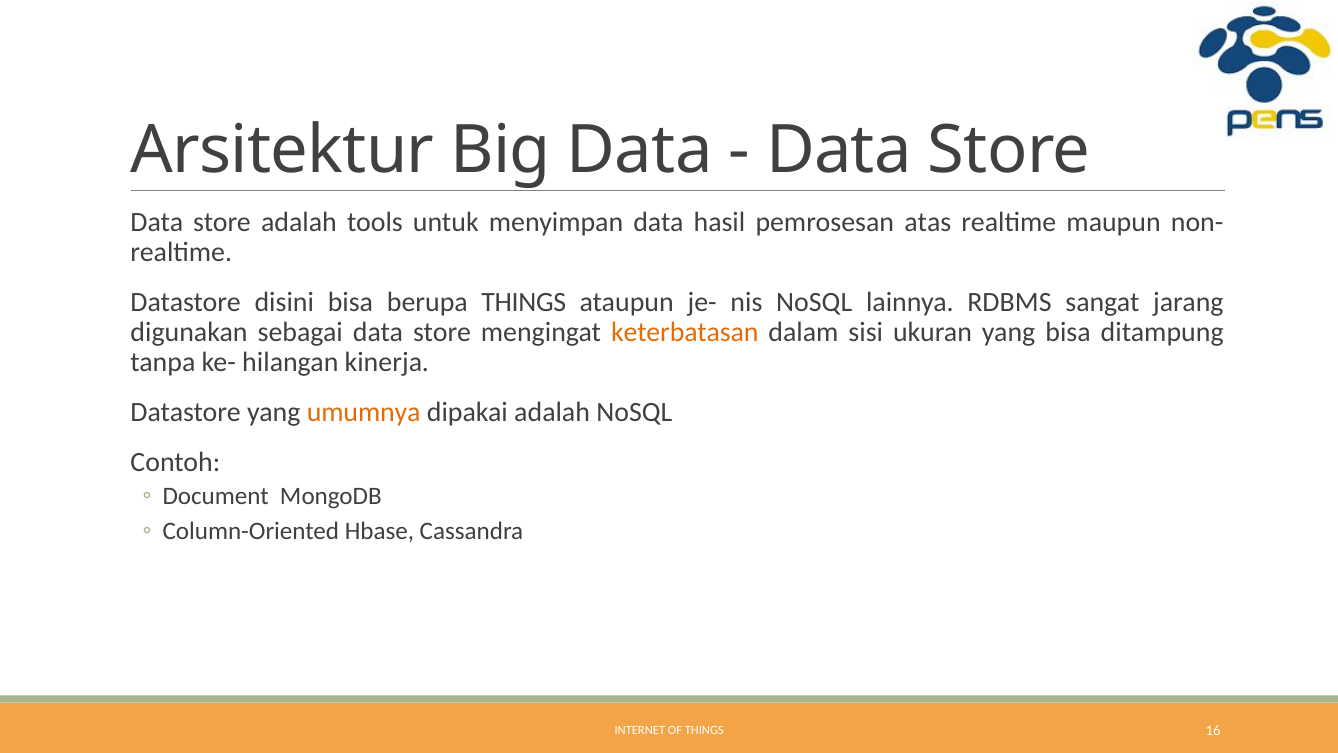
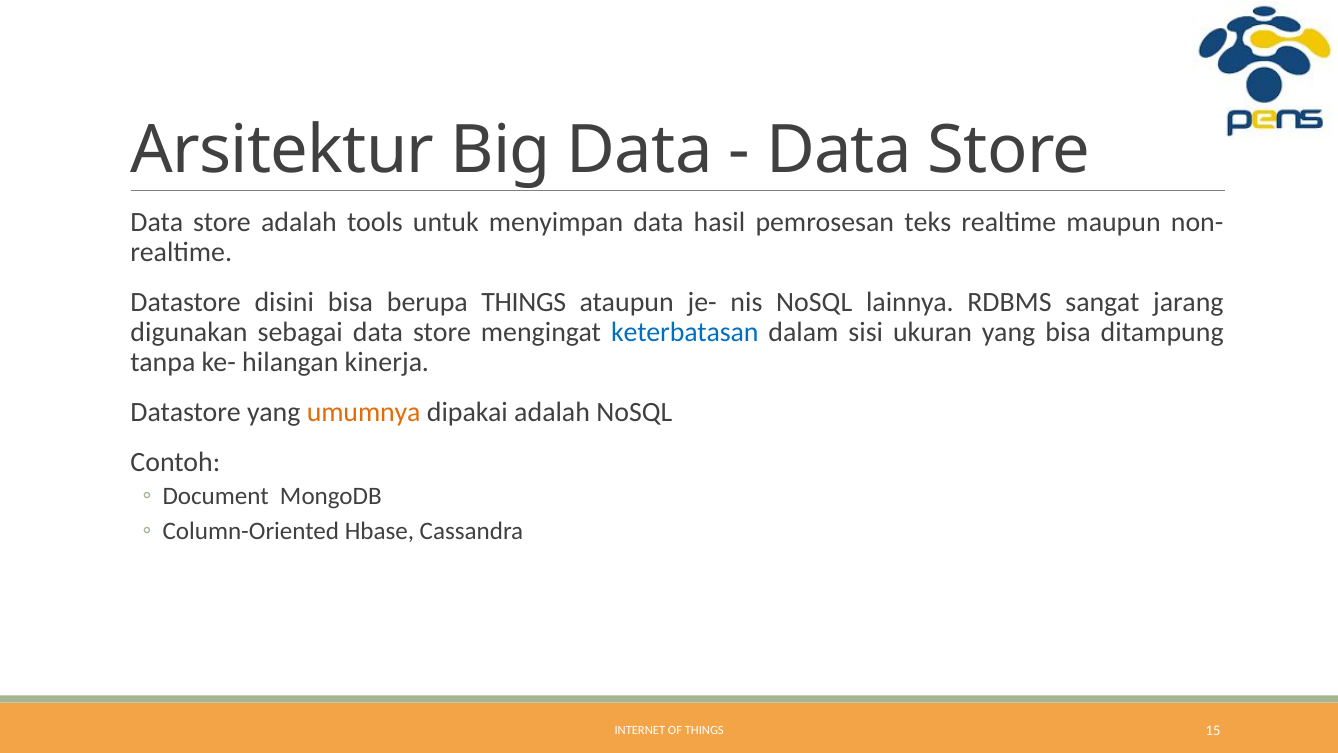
atas: atas -> teks (928, 222)
keterbatasan colour: orange -> blue (685, 332)
16: 16 -> 15 (1213, 730)
